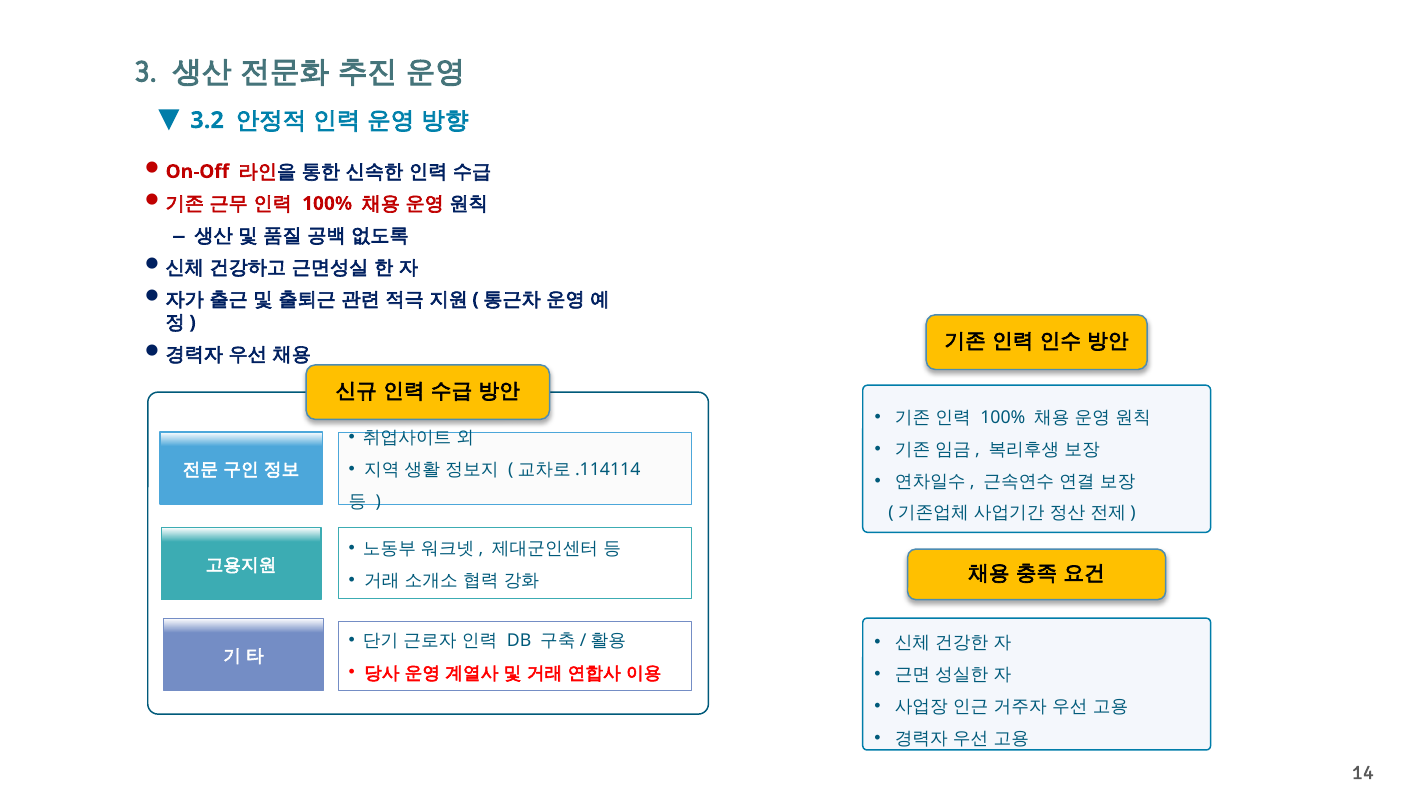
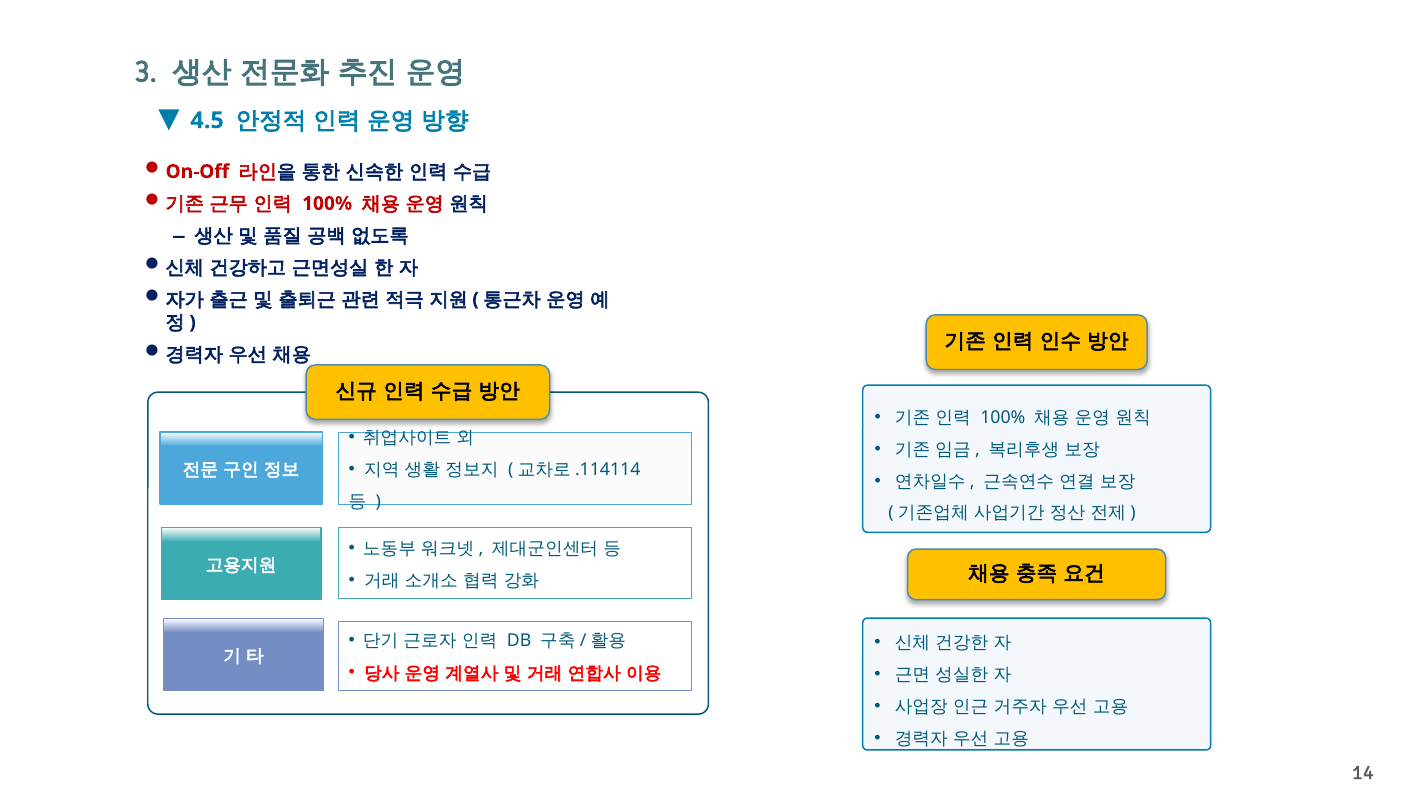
3.2: 3.2 -> 4.5 (207, 120)
